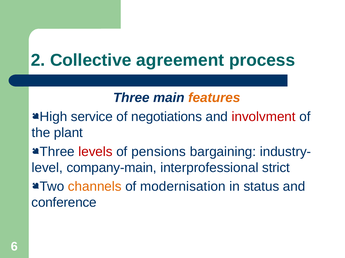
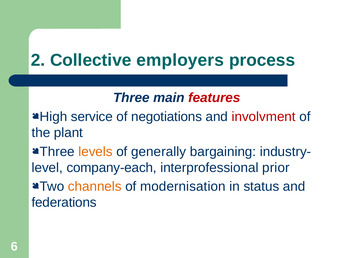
agreement: agreement -> employers (180, 60)
features colour: orange -> red (214, 98)
levels colour: red -> orange (95, 152)
pensions: pensions -> generally (159, 152)
company-main: company-main -> company-each (112, 168)
strict: strict -> prior (276, 168)
conference: conference -> federations (64, 203)
